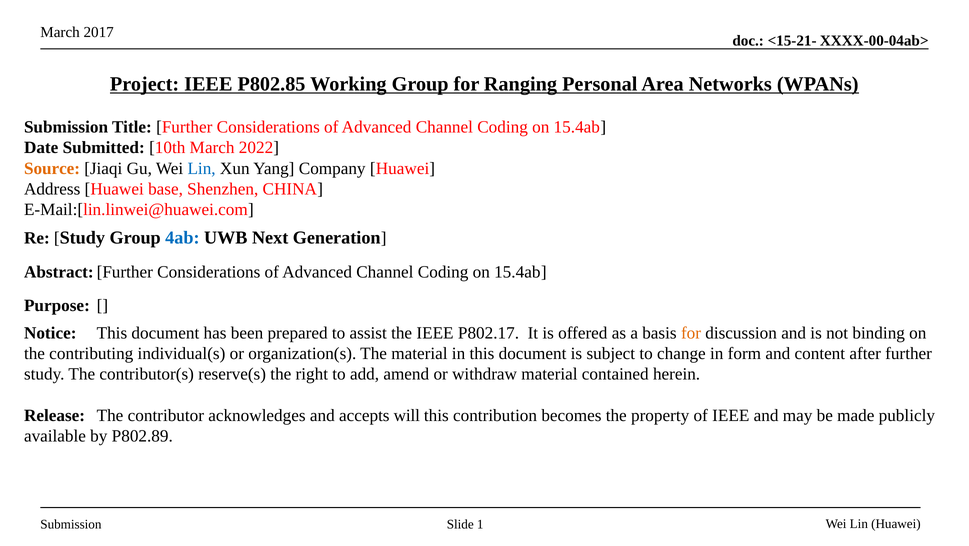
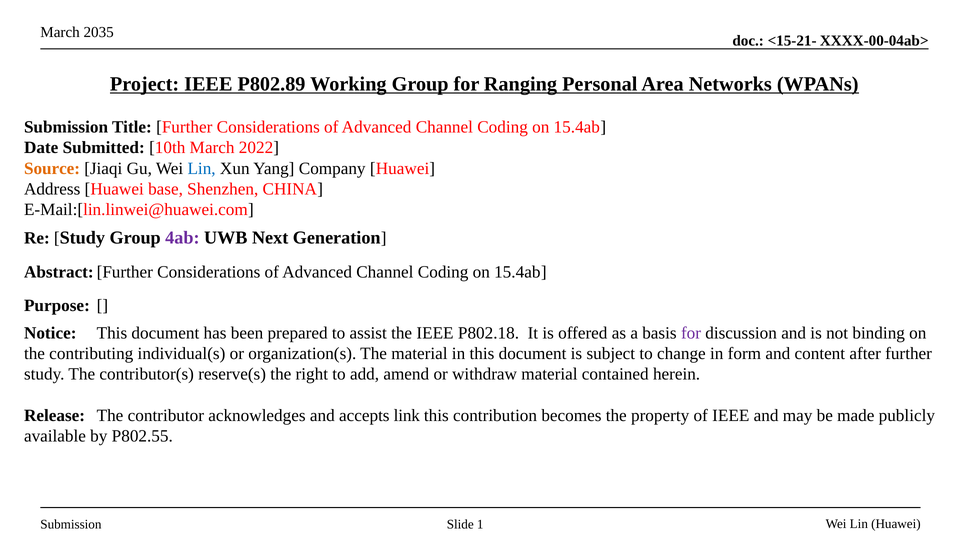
2017: 2017 -> 2035 (99, 32)
P802.85: P802.85 -> P802.89 (272, 84)
4ab colour: blue -> purple (182, 237)
P802.17: P802.17 -> P802.18 (489, 332)
for colour: orange -> purple (691, 332)
will: will -> link (407, 415)
P802.89: P802.89 -> P802.55 (142, 435)
